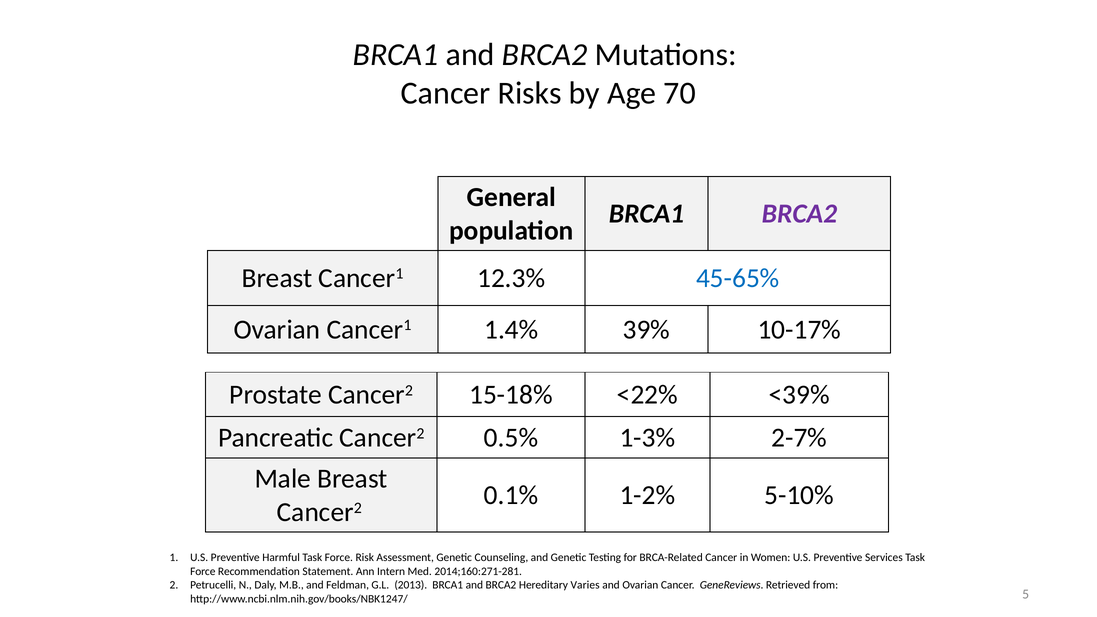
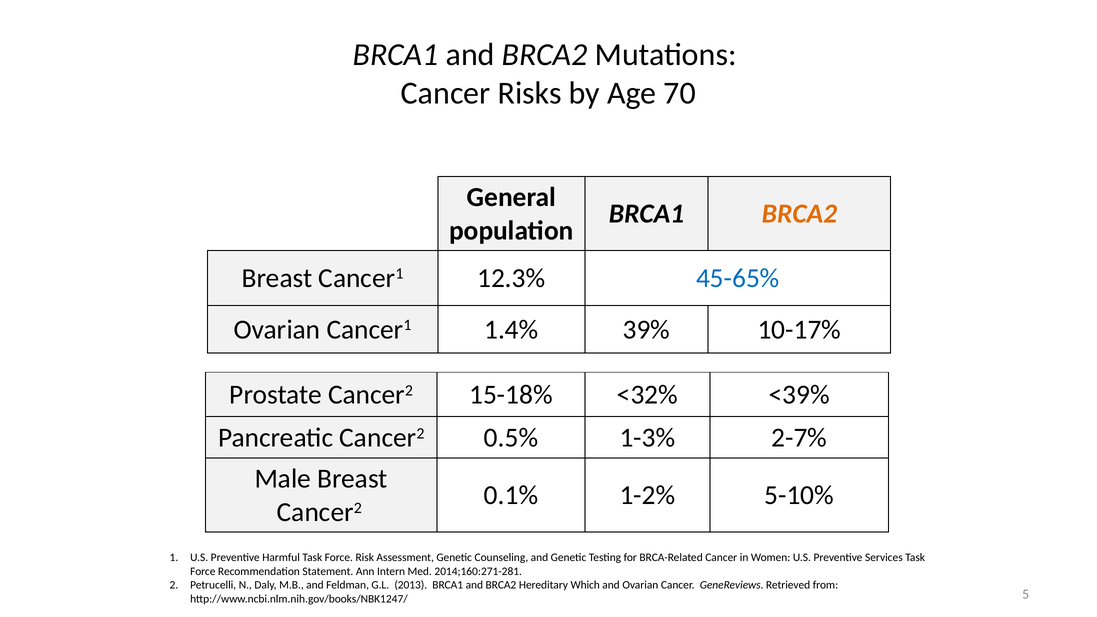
BRCA2 colour: purple -> orange (799, 214)
<22%: <22% -> <32% (647, 395)
Varies: Varies -> Which (585, 585)
